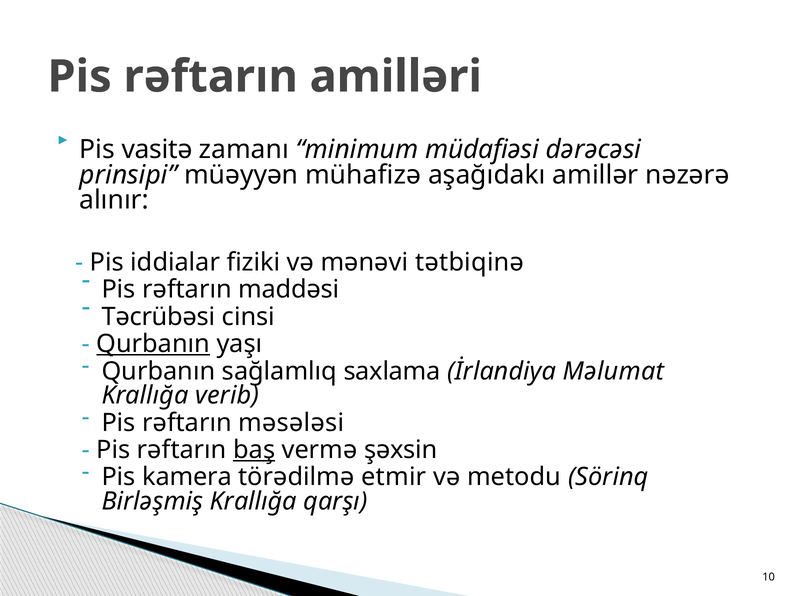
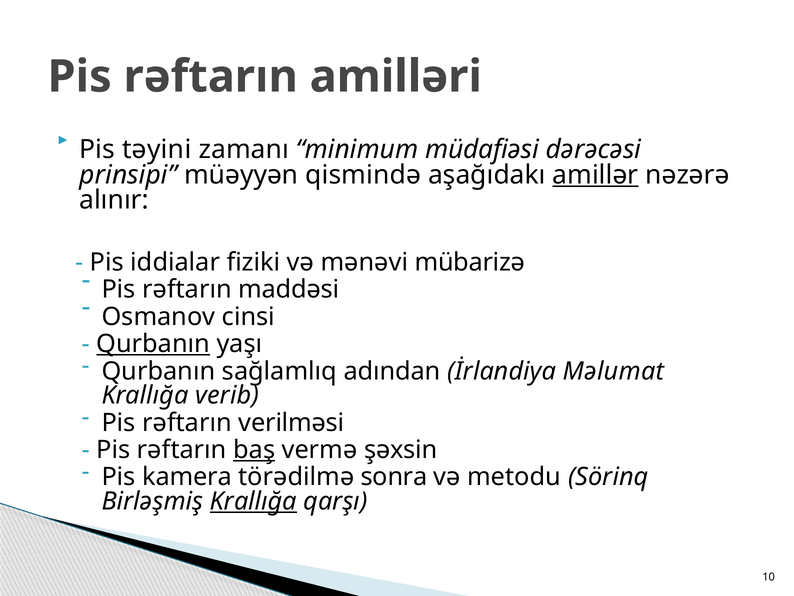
vasitə: vasitə -> təyini (157, 149)
mühafizə: mühafizə -> qismində (363, 175)
amillər underline: none -> present (595, 175)
tətbiqinə: tətbiqinə -> mübarizə (470, 262)
Təcrübəsi: Təcrübəsi -> Osmanov (158, 317)
saxlama: saxlama -> adından (392, 371)
məsələsi: məsələsi -> verilməsi (291, 422)
etmir: etmir -> sonra (394, 477)
Krallığa underline: none -> present (253, 501)
